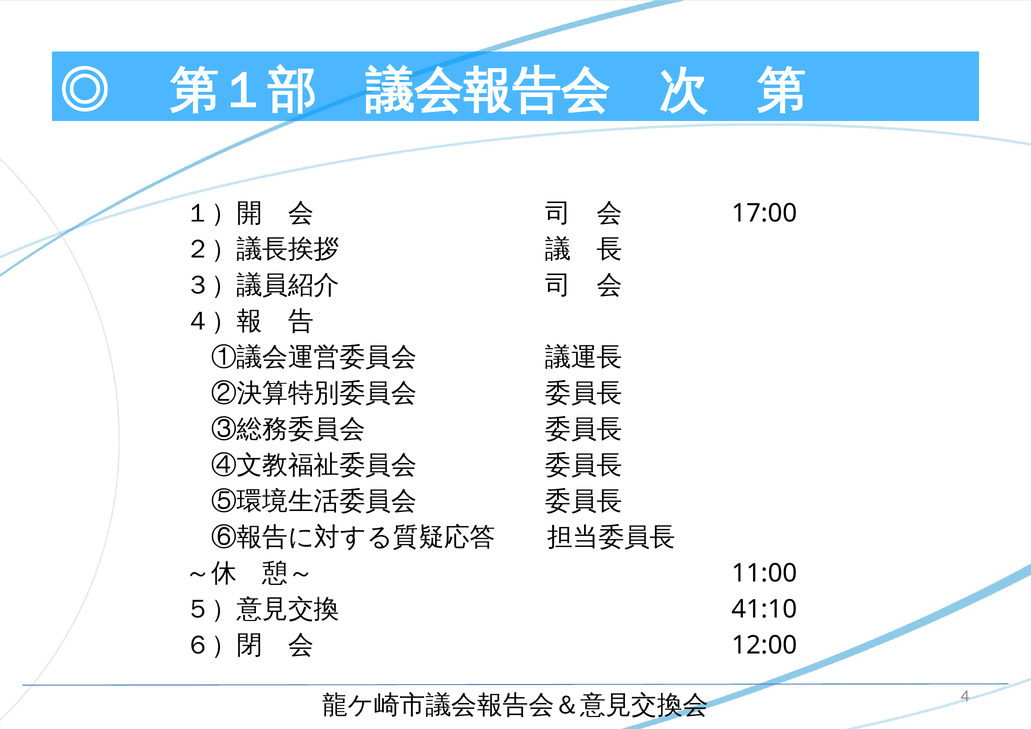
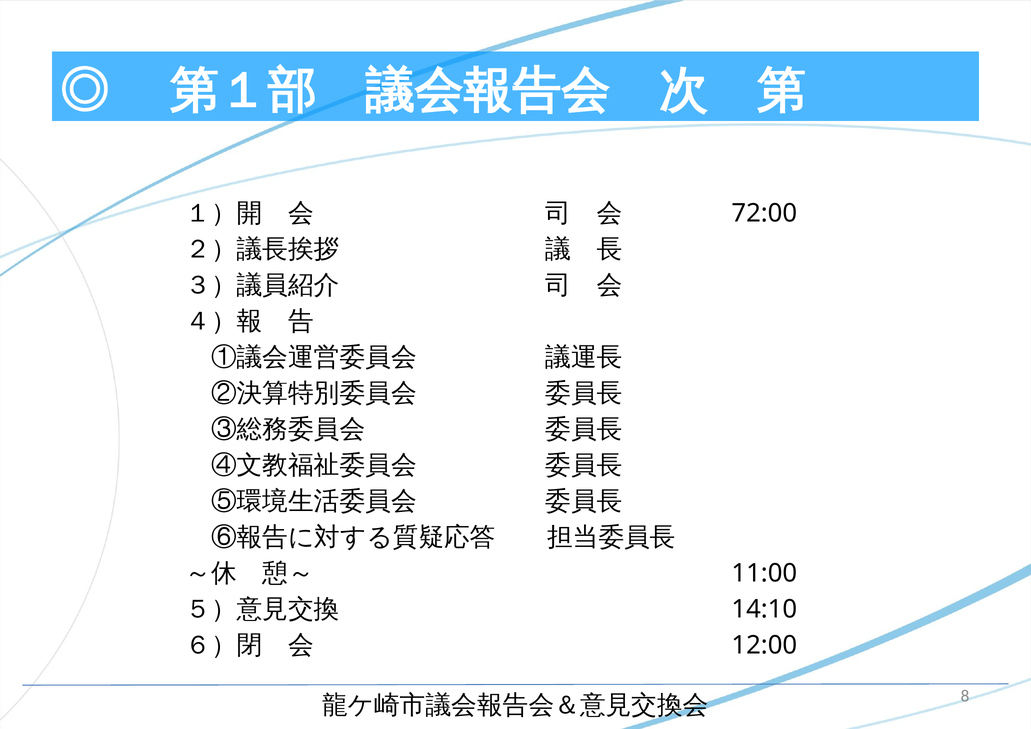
17:00: 17:00 -> 72:00 (764, 213)
41:10: 41:10 -> 14:10 (764, 609)
4: 4 -> 8 (965, 696)
